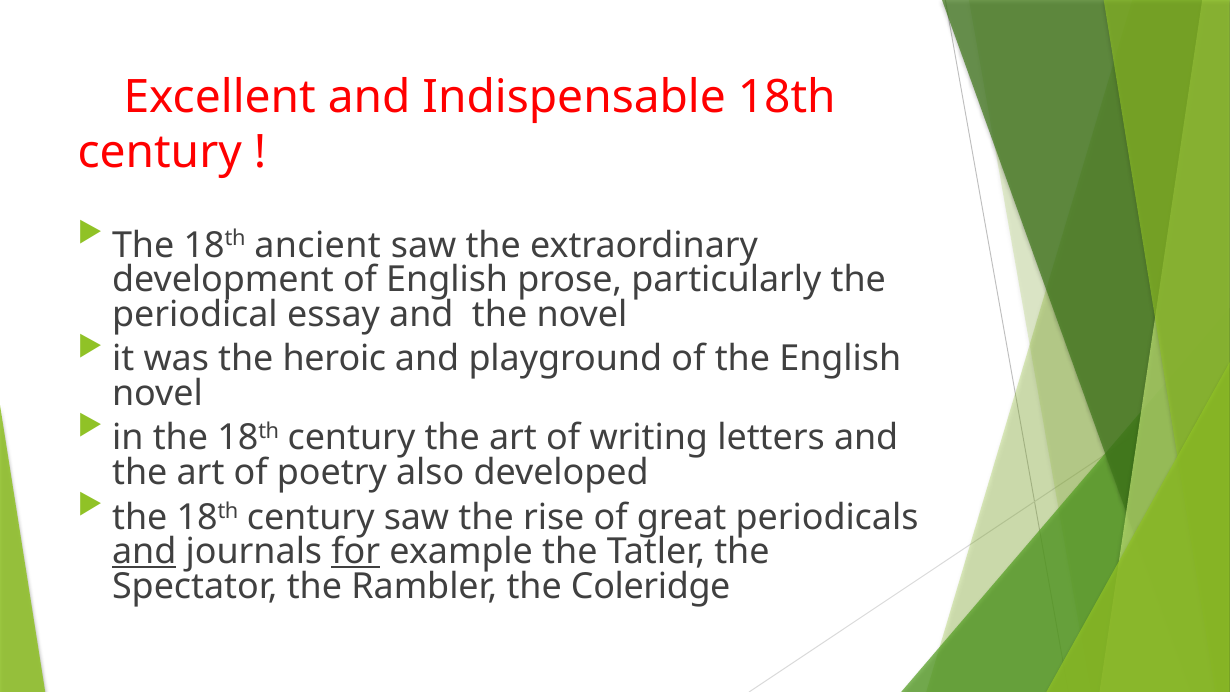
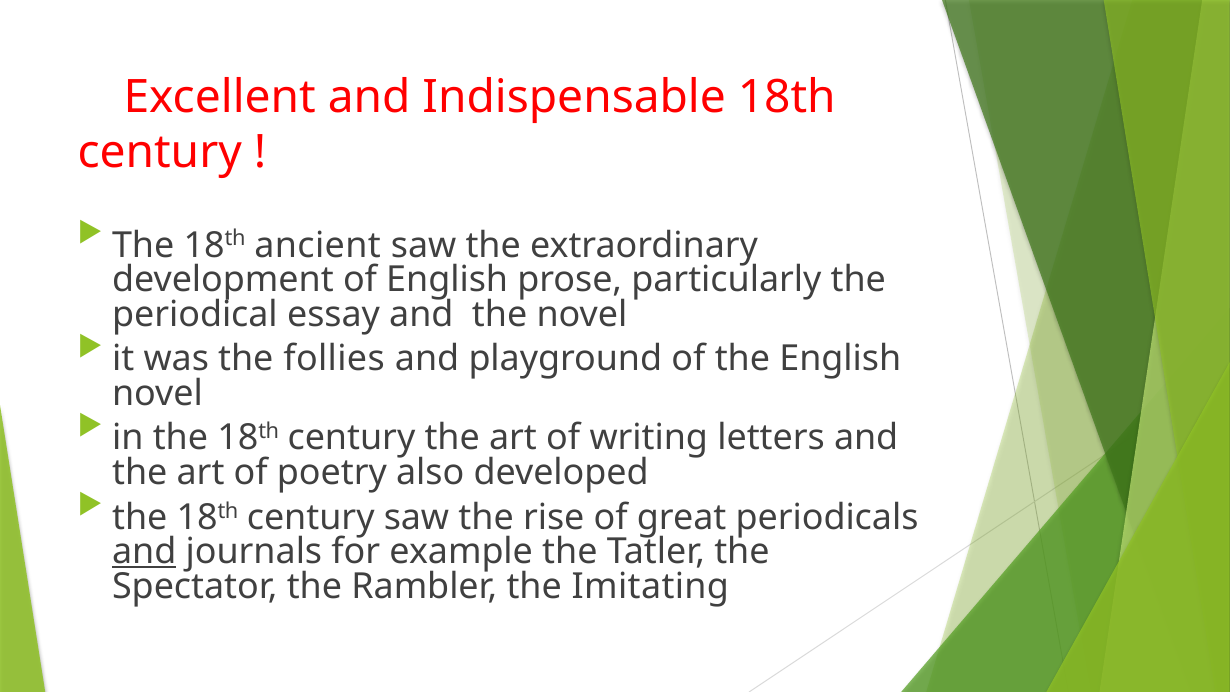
heroic: heroic -> follies (334, 359)
for underline: present -> none (356, 552)
Coleridge: Coleridge -> Imitating (650, 586)
